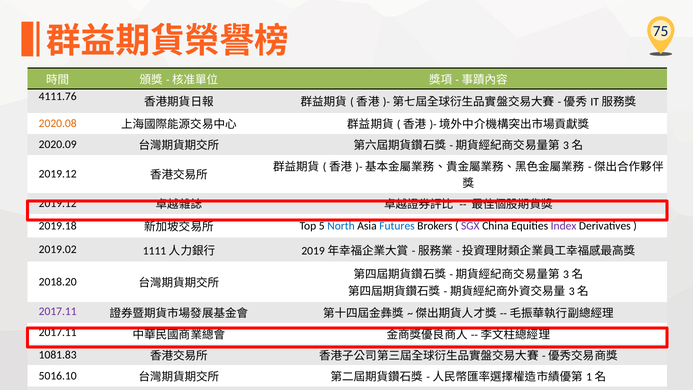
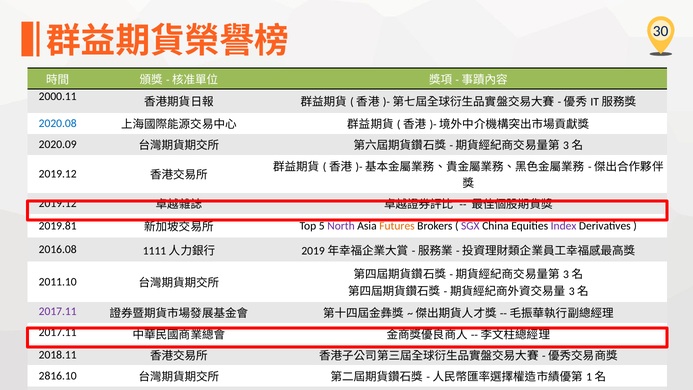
75: 75 -> 30 (661, 31)
4111.76: 4111.76 -> 2000.11 (58, 96)
2020.08 colour: orange -> blue (58, 123)
2019.18: 2019.18 -> 2019.81 (58, 226)
North colour: blue -> purple (341, 226)
Futures colour: blue -> orange (397, 226)
2019.02: 2019.02 -> 2016.08 (58, 250)
2018.20: 2018.20 -> 2011.10 (58, 282)
1081.83: 1081.83 -> 2018.11 (58, 355)
5016.10: 5016.10 -> 2816.10 (58, 376)
